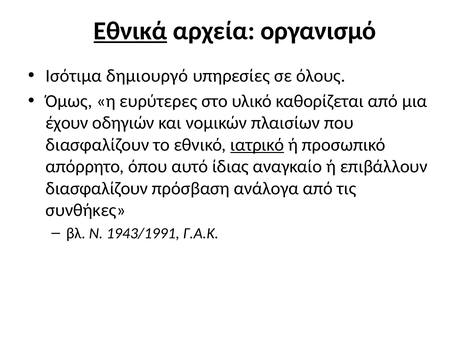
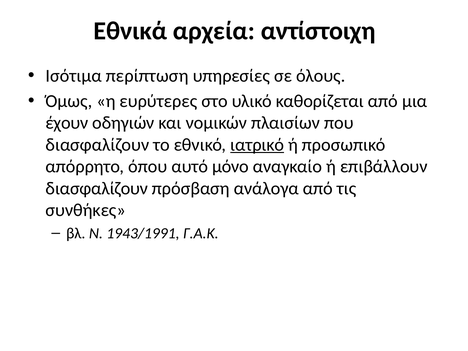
Εθνικά underline: present -> none (130, 31)
οργανισμό: οργανισμό -> αντίστοιχη (318, 31)
δημιουργό: δημιουργό -> περίπτωση (147, 76)
ίδιας: ίδιας -> μόνο (230, 167)
